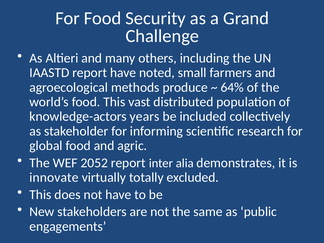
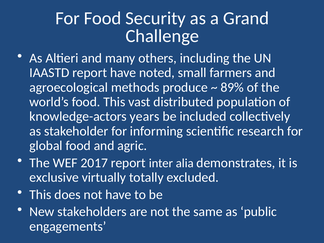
64%: 64% -> 89% (232, 87)
2052: 2052 -> 2017 (94, 163)
innovate: innovate -> exclusive (54, 177)
